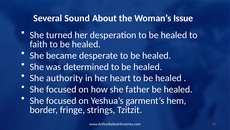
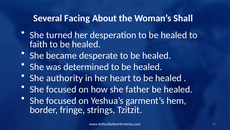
Sound: Sound -> Facing (77, 18)
Issue: Issue -> Shall (183, 18)
